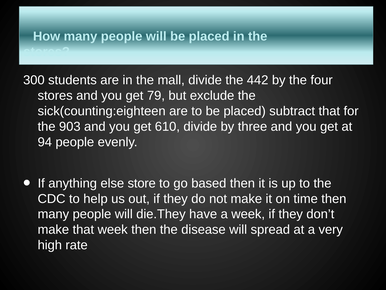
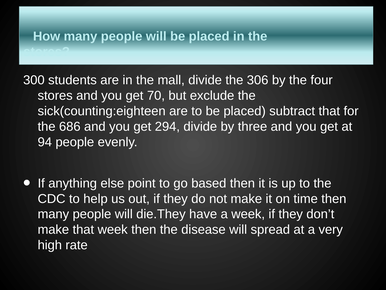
442: 442 -> 306 (258, 80)
79: 79 -> 70 (156, 95)
903: 903 -> 686 (70, 126)
610: 610 -> 294 (167, 126)
store: store -> point (142, 183)
